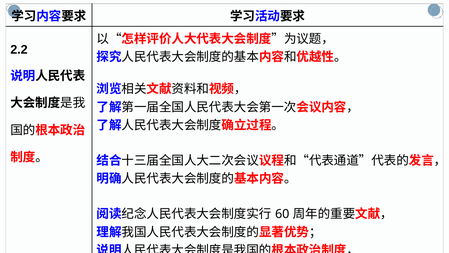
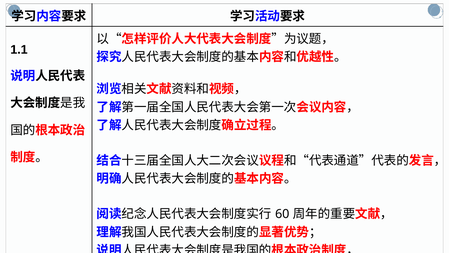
2.2: 2.2 -> 1.1 (19, 50)
